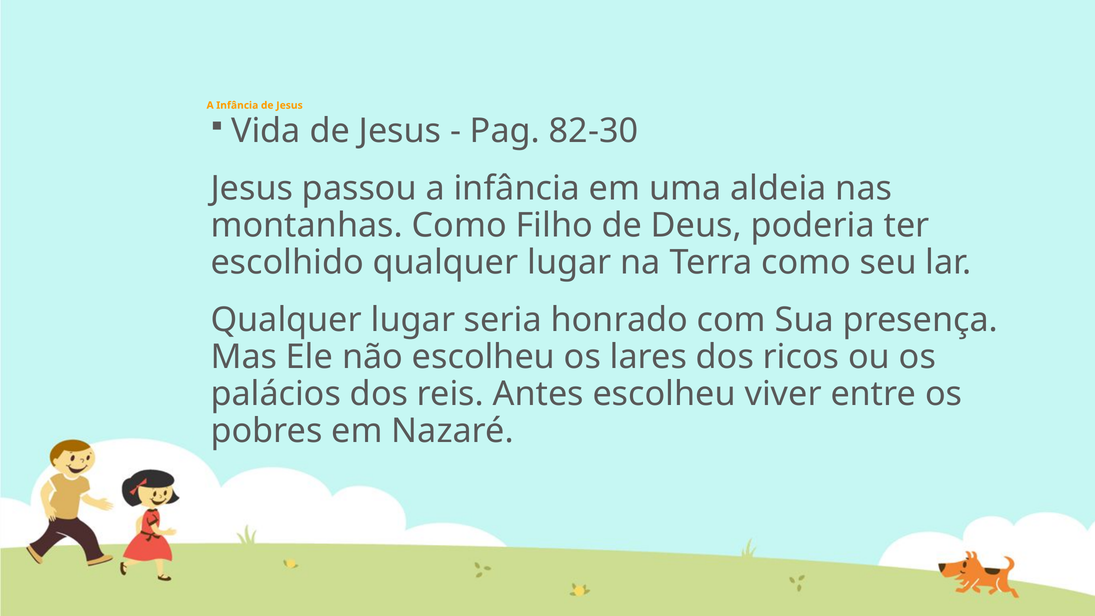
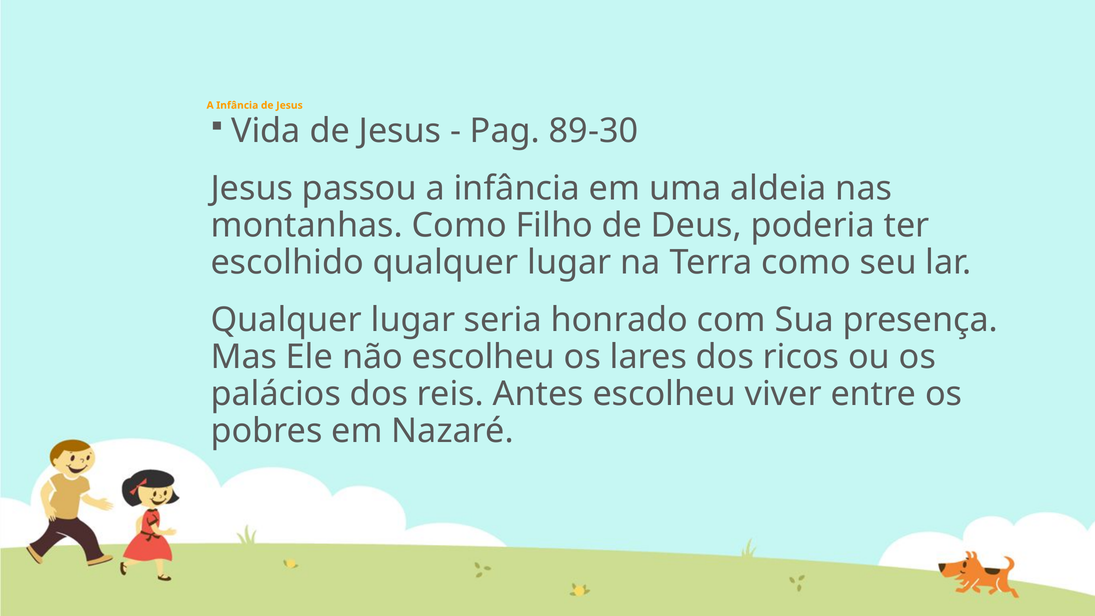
82-30: 82-30 -> 89-30 (594, 131)
